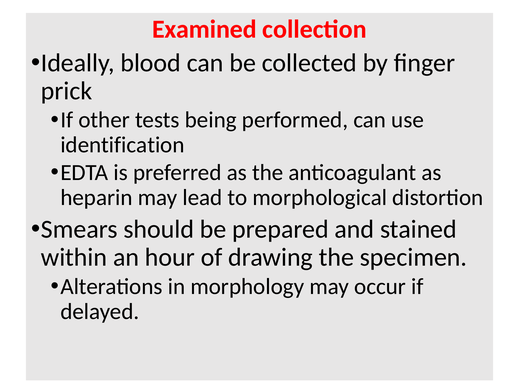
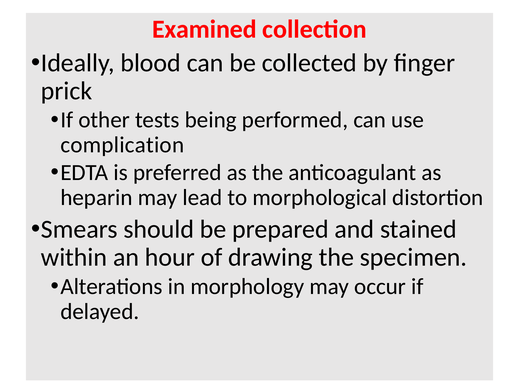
identification: identification -> complication (122, 145)
